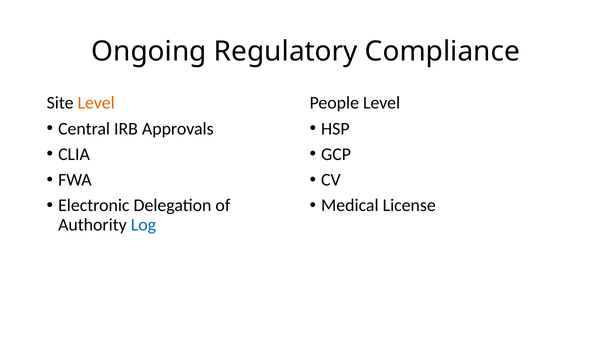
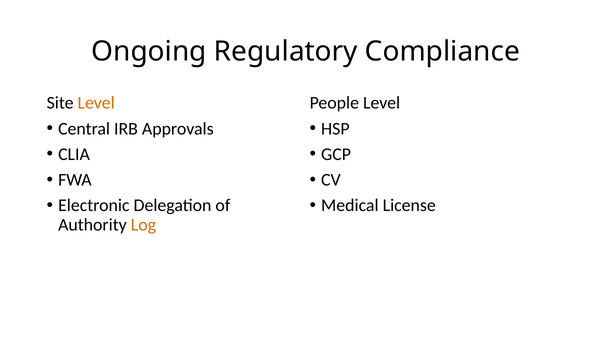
Log colour: blue -> orange (143, 225)
